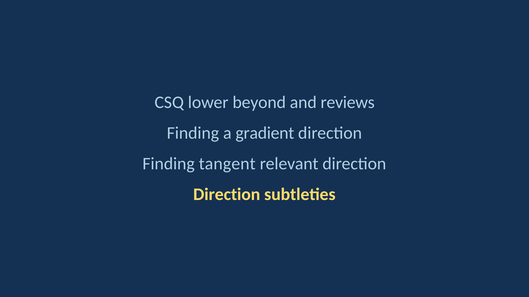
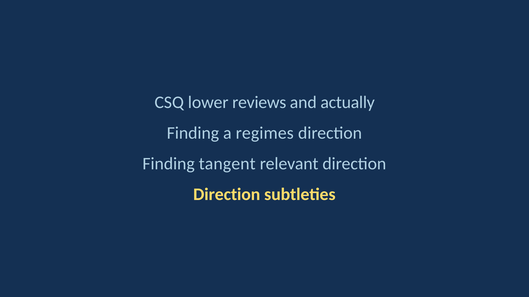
beyond: beyond -> reviews (259, 103)
reviews: reviews -> actually (348, 103)
gradient: gradient -> regimes (265, 133)
